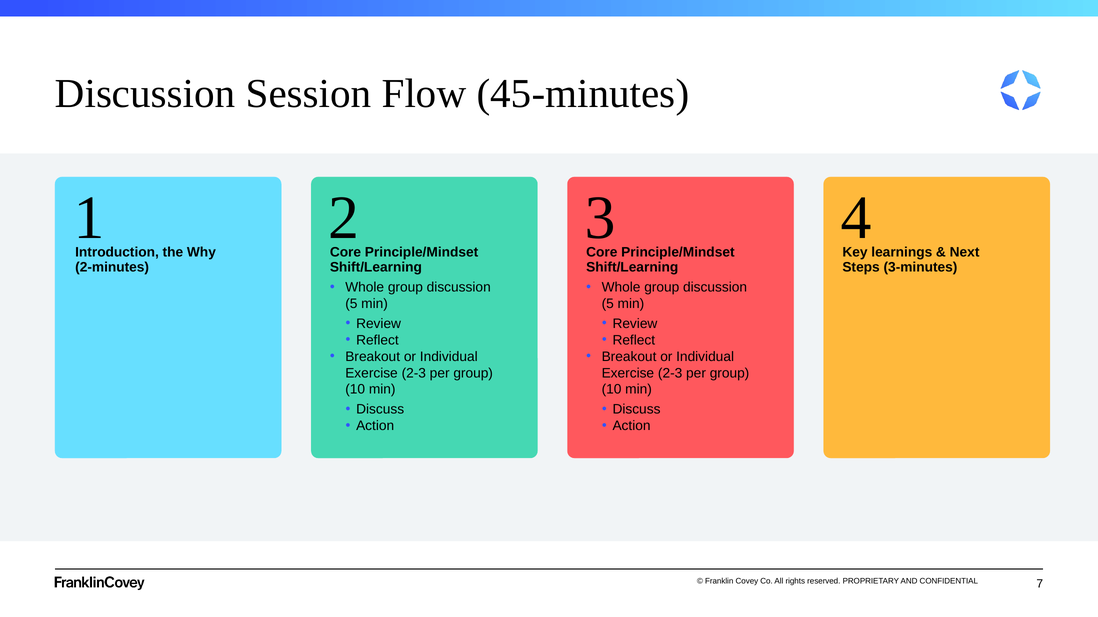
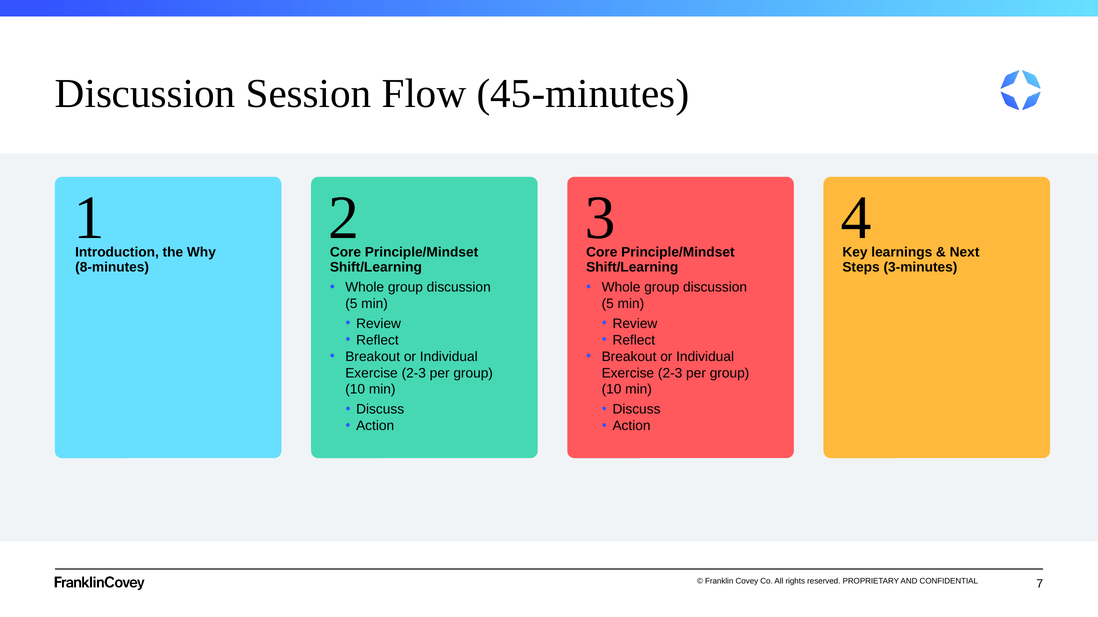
2-minutes: 2-minutes -> 8-minutes (112, 267)
